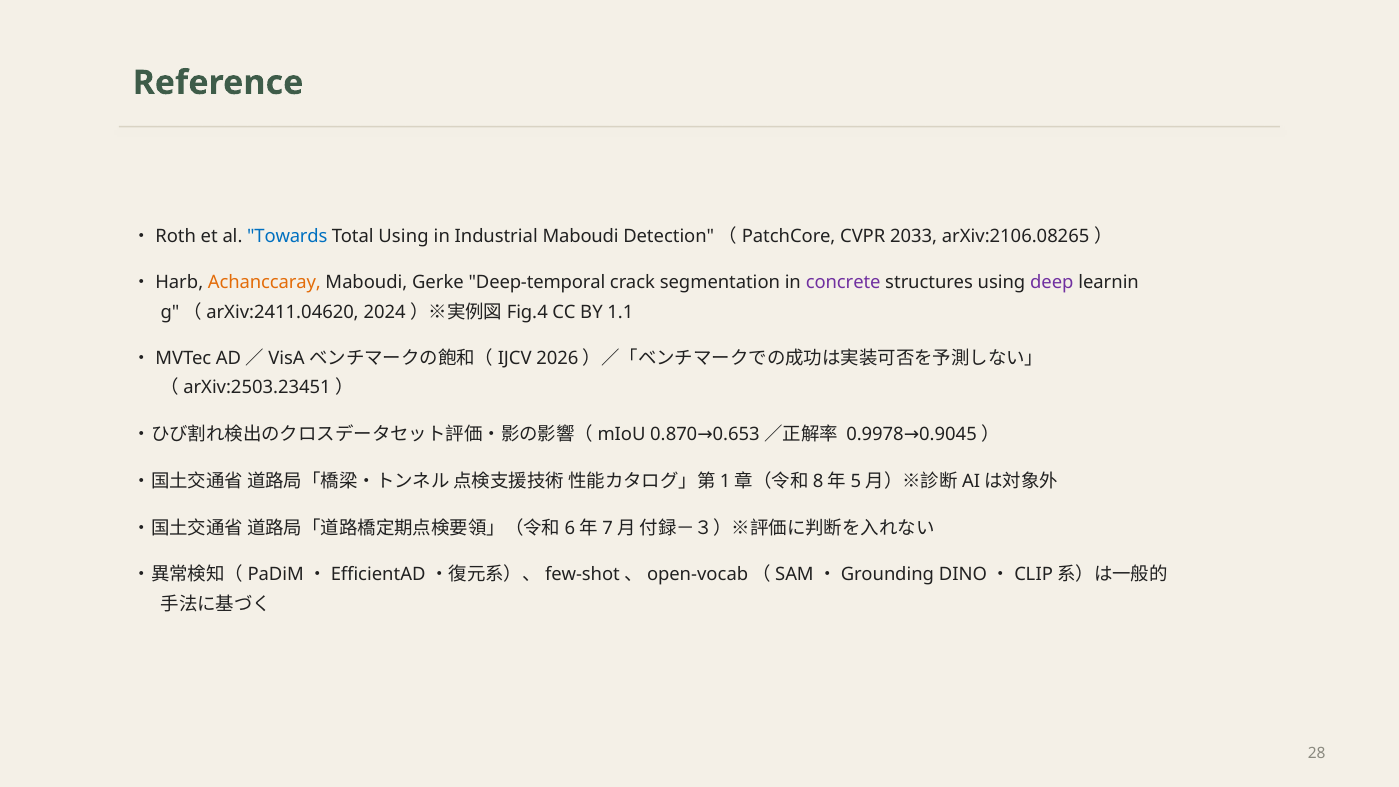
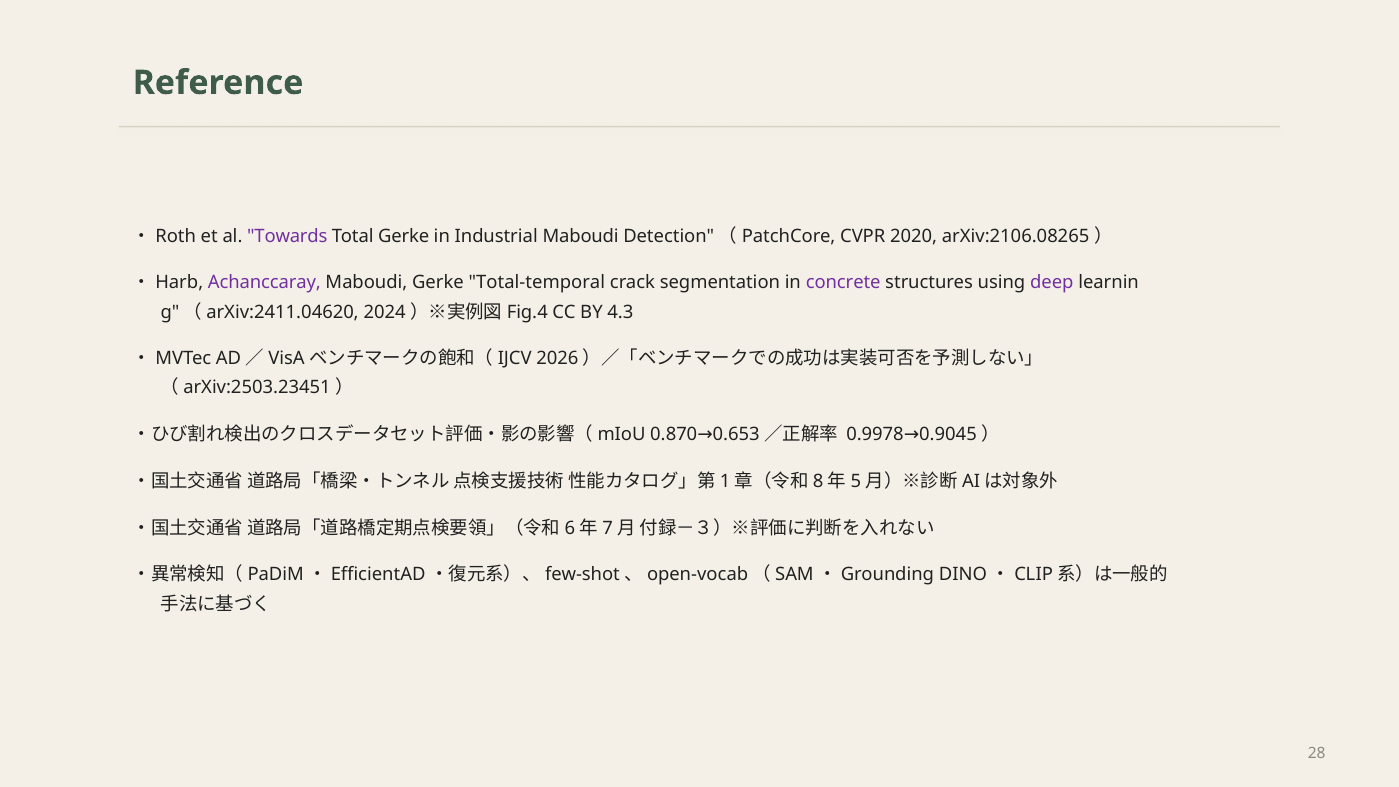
Towards colour: blue -> purple (287, 236)
Total Using: Using -> Gerke (404, 236)
2033: 2033 -> 2020 (914, 236)
Achanccaray colour: orange -> purple (264, 283)
Deep-temporal: Deep-temporal -> Total-temporal (537, 283)
1.1: 1.1 -> 4.3 (620, 312)
